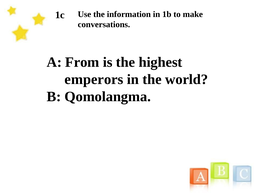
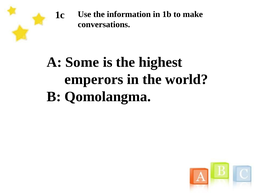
From: From -> Some (82, 62)
